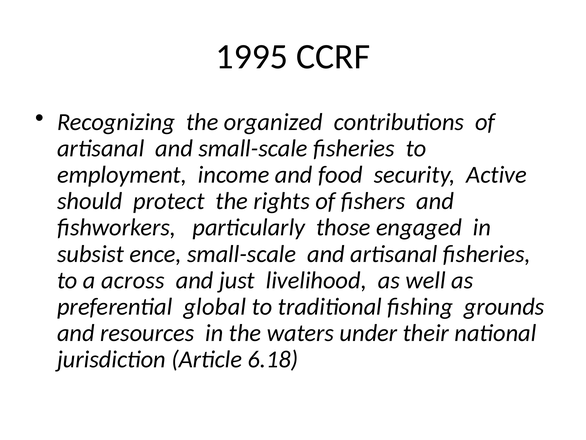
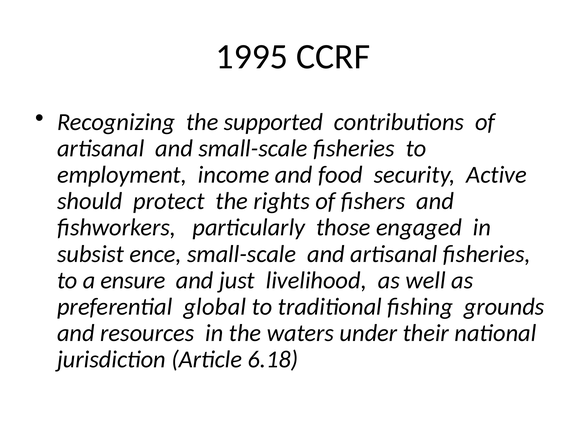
organized: organized -> supported (273, 122)
across: across -> ensure (133, 280)
